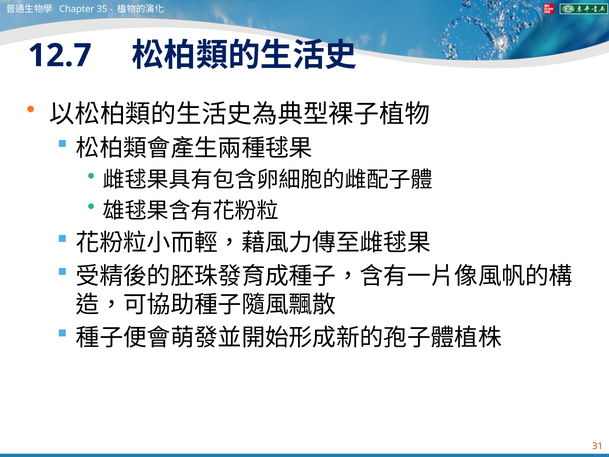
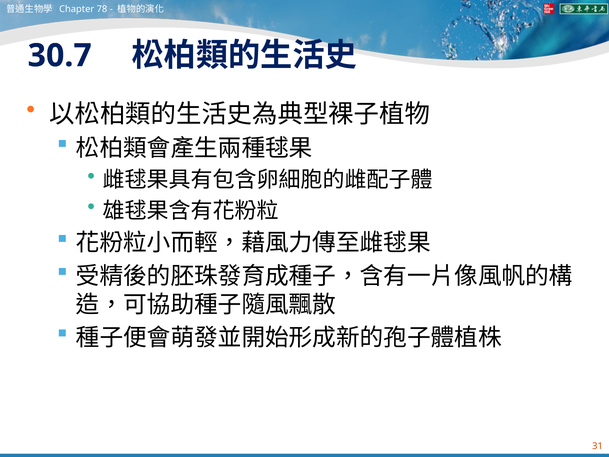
35: 35 -> 78 (102, 9)
12.7: 12.7 -> 30.7 (60, 56)
